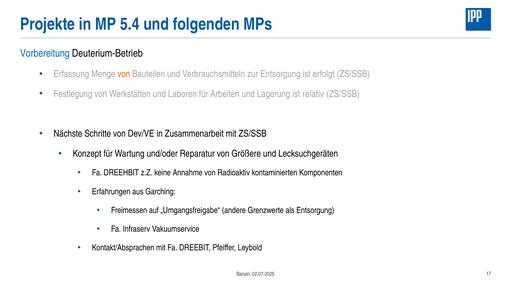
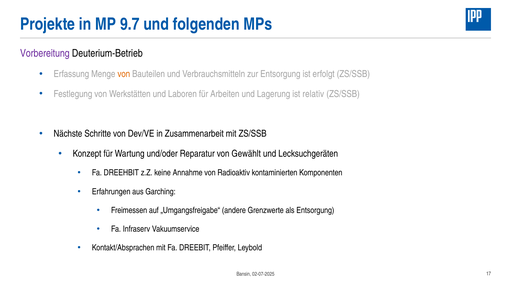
5.4: 5.4 -> 9.7 (130, 24)
Vorbereitung colour: blue -> purple (45, 54)
Größere: Größere -> Gewählt (246, 154)
